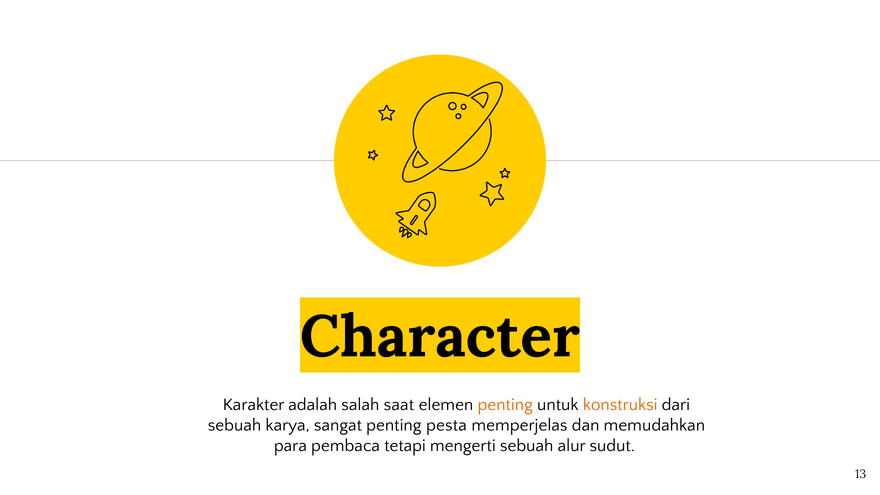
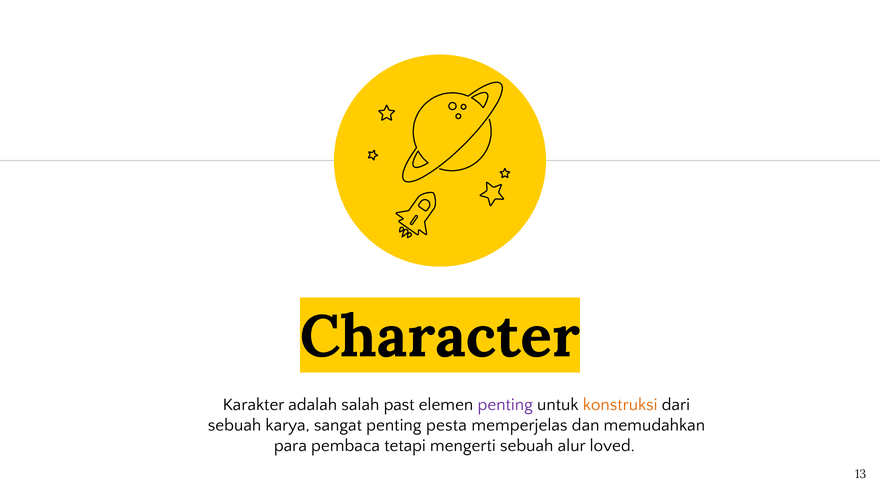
saat: saat -> past (399, 404)
penting colour: orange -> purple (505, 404)
sudut: sudut -> loved (612, 446)
